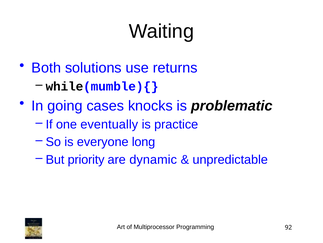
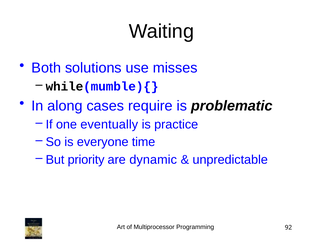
returns: returns -> misses (175, 68)
going: going -> along (65, 105)
knocks: knocks -> require (150, 105)
long: long -> time (144, 142)
